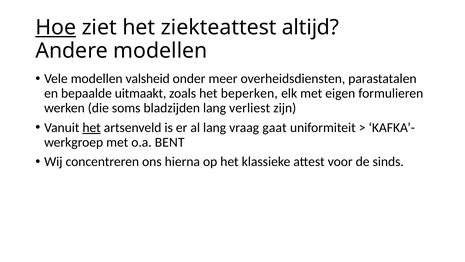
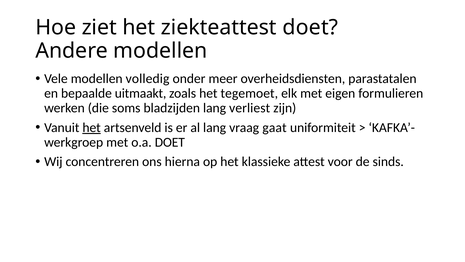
Hoe underline: present -> none (56, 28)
ziekteattest altijd: altijd -> doet (310, 28)
valsheid: valsheid -> volledig (148, 79)
beperken: beperken -> tegemoet (249, 93)
o.a BENT: BENT -> DOET (170, 142)
